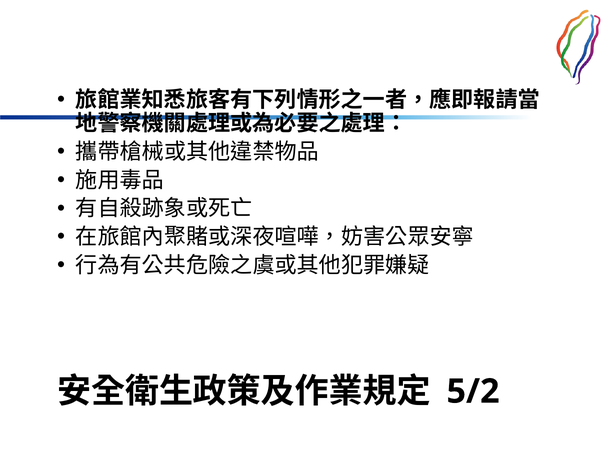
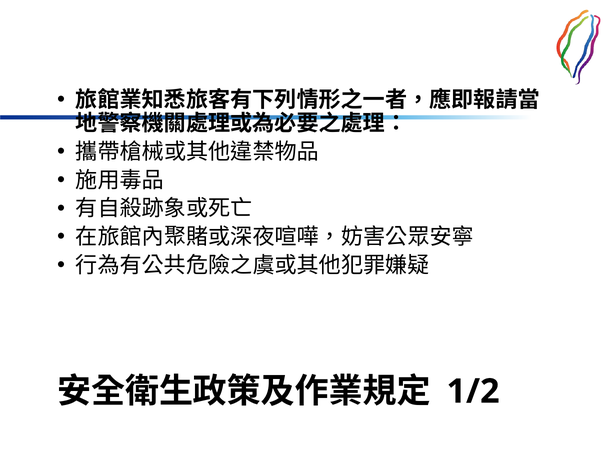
5/2: 5/2 -> 1/2 (473, 391)
